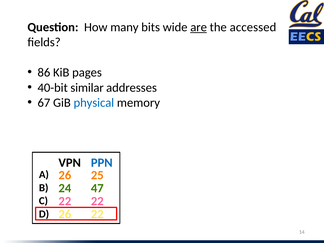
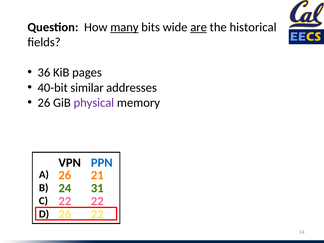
many underline: none -> present (124, 27)
accessed: accessed -> historical (253, 27)
86: 86 -> 36 (44, 73)
67: 67 -> 26 (44, 103)
physical colour: blue -> purple (94, 103)
25: 25 -> 21 (97, 175)
47: 47 -> 31 (97, 188)
